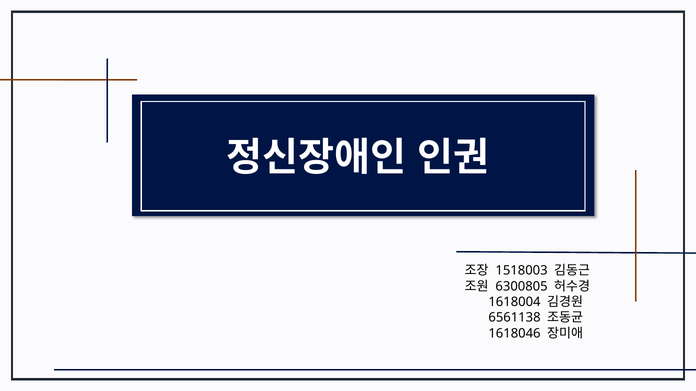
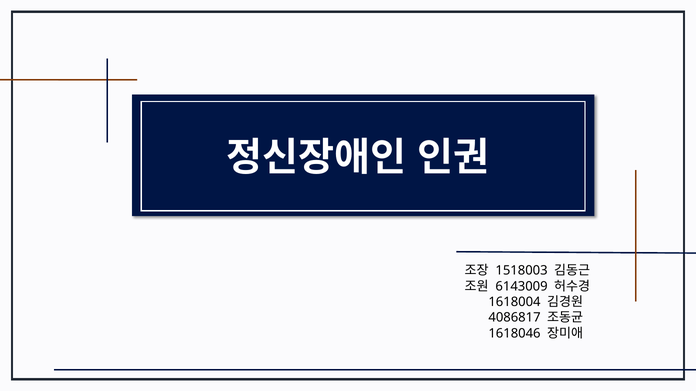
6300805: 6300805 -> 6143009 (522, 287)
6561138: 6561138 -> 4086817 (515, 318)
